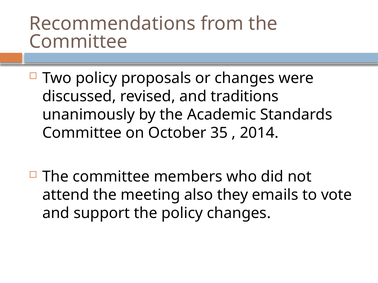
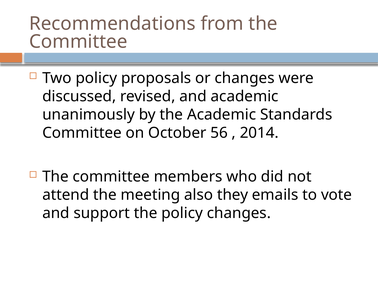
and traditions: traditions -> academic (245, 97)
35: 35 -> 56 (219, 133)
